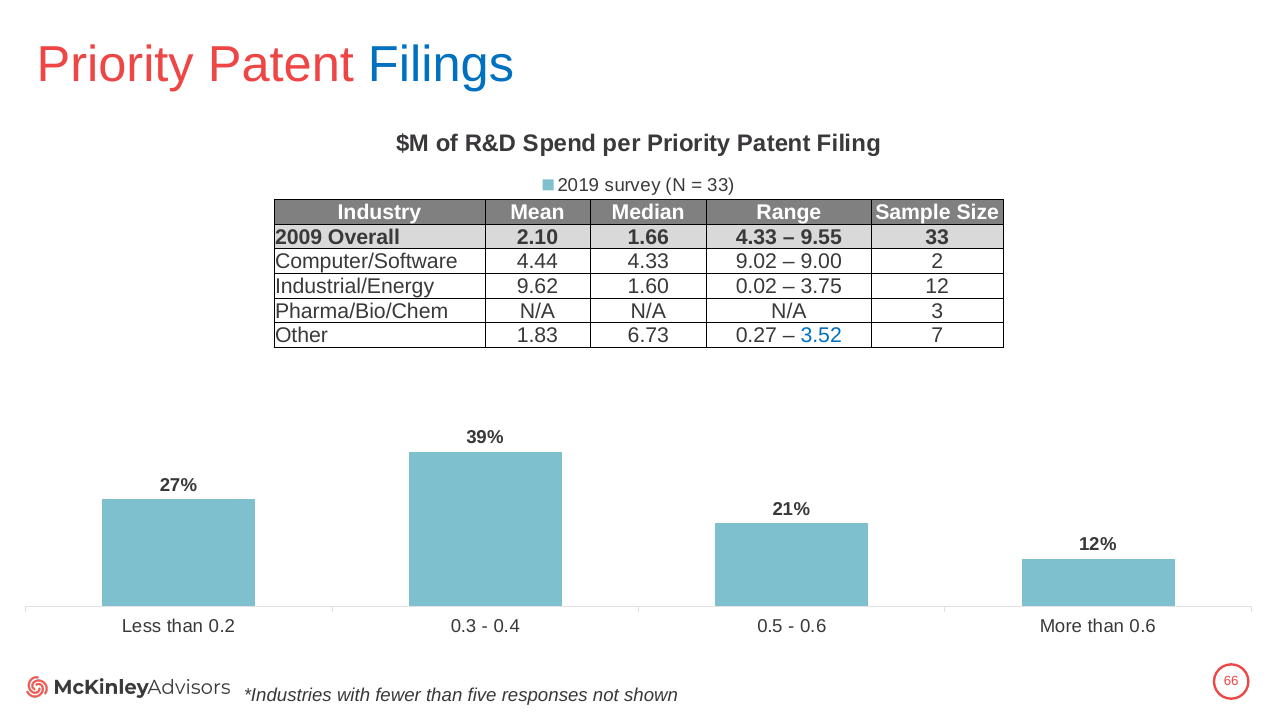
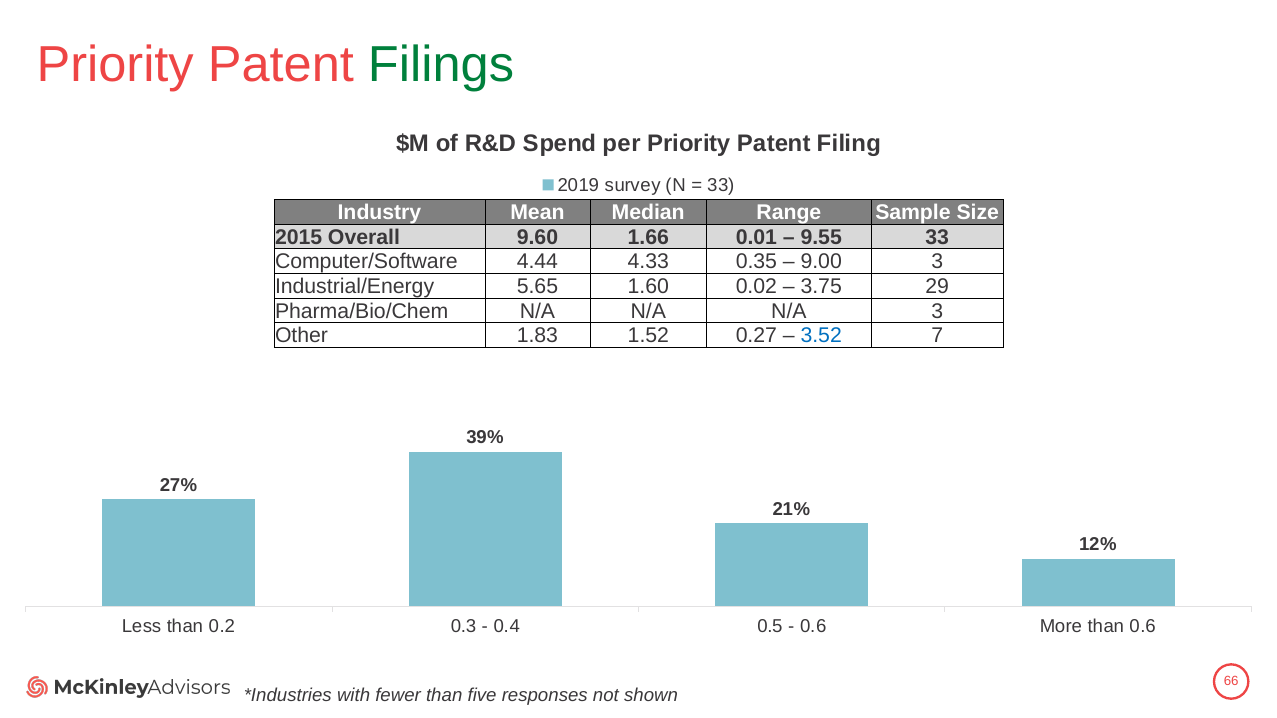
Filings colour: blue -> green (441, 64)
2009: 2009 -> 2015 (299, 237)
2.10: 2.10 -> 9.60 (537, 237)
1.66 4.33: 4.33 -> 0.01 (756, 237)
9.02: 9.02 -> 0.35 (756, 262)
9.00 2: 2 -> 3 (937, 262)
9.62: 9.62 -> 5.65 (537, 287)
12: 12 -> 29 (937, 287)
6.73: 6.73 -> 1.52 (648, 336)
